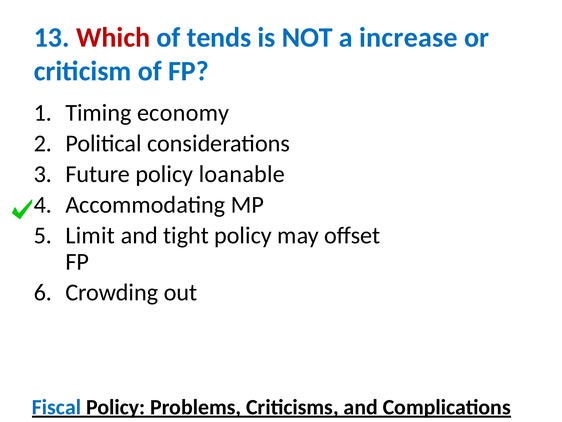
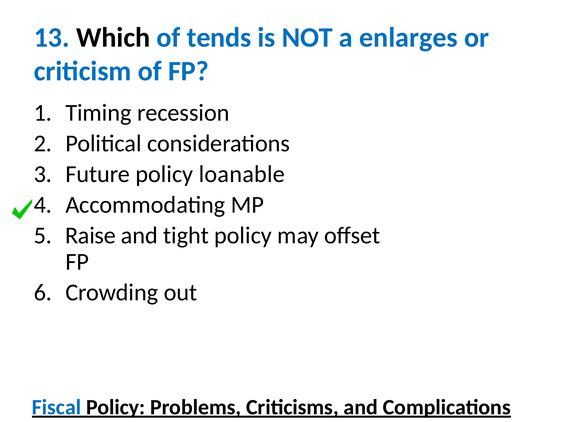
Which colour: red -> black (113, 38)
increase: increase -> enlarges (408, 38)
economy: economy -> recession (183, 113)
Limit: Limit -> Raise (90, 235)
